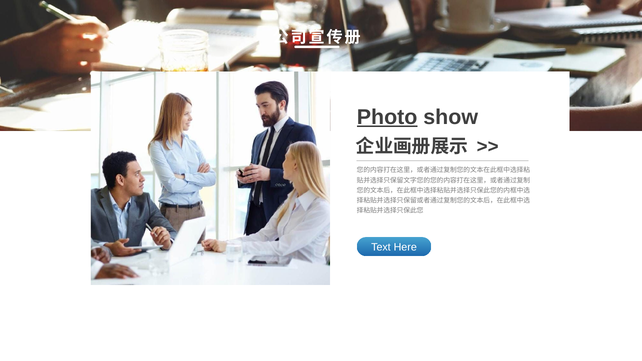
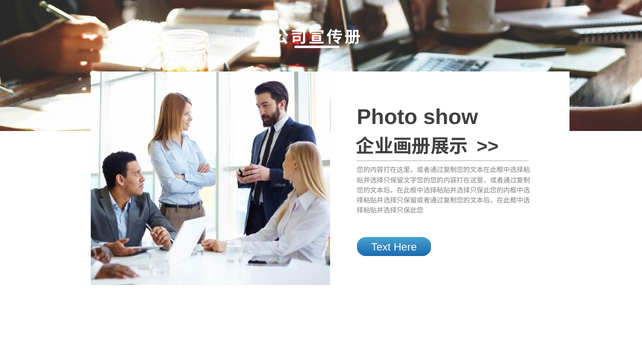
Photo underline: present -> none (387, 117)
